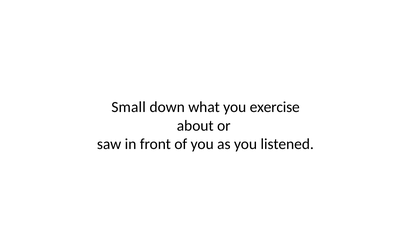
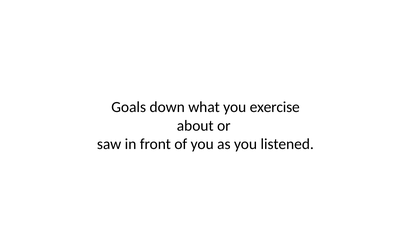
Small: Small -> Goals (129, 107)
